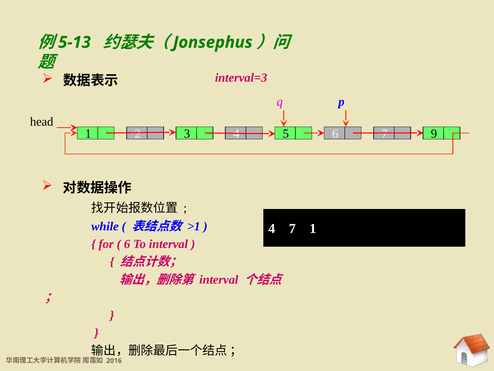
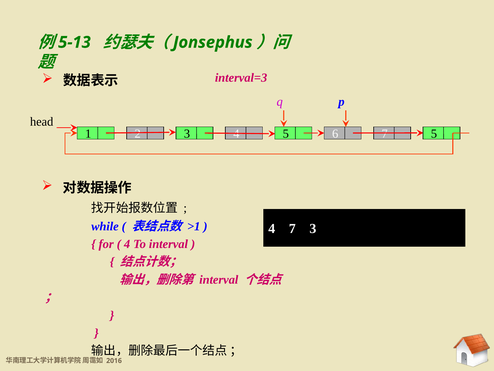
7 9: 9 -> 5 (434, 134)
7 1: 1 -> 3 (313, 228)
6: 6 -> 4 (127, 244)
